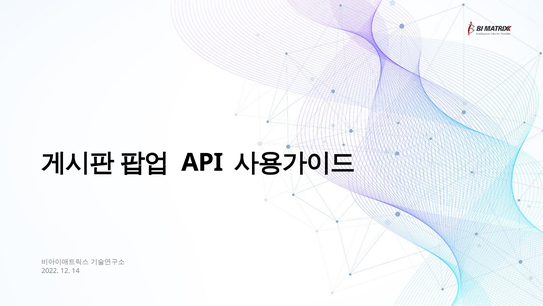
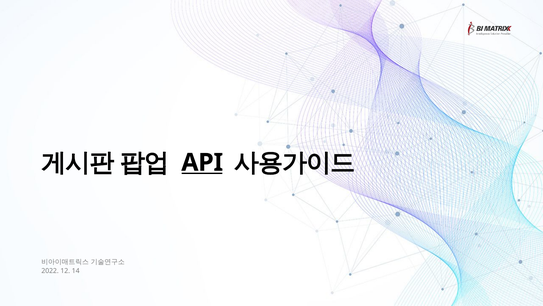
API underline: none -> present (202, 162)
